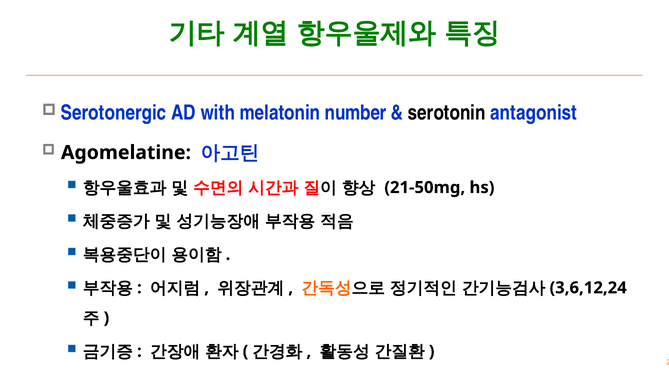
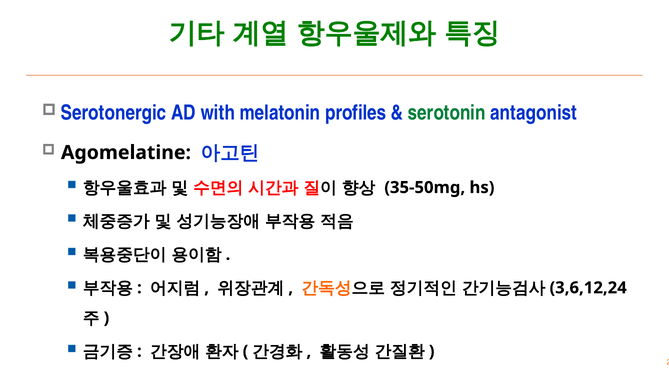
number: number -> profiles (356, 113)
serotonin colour: black -> green (447, 113)
21-50mg: 21-50mg -> 35-50mg (425, 188)
